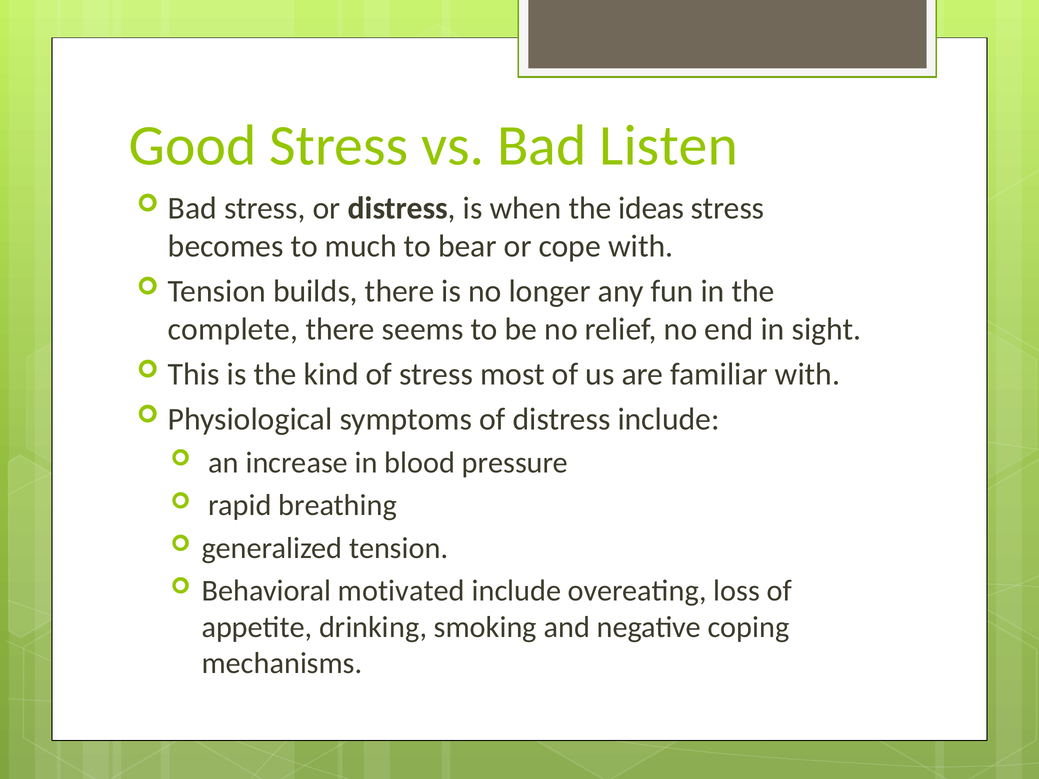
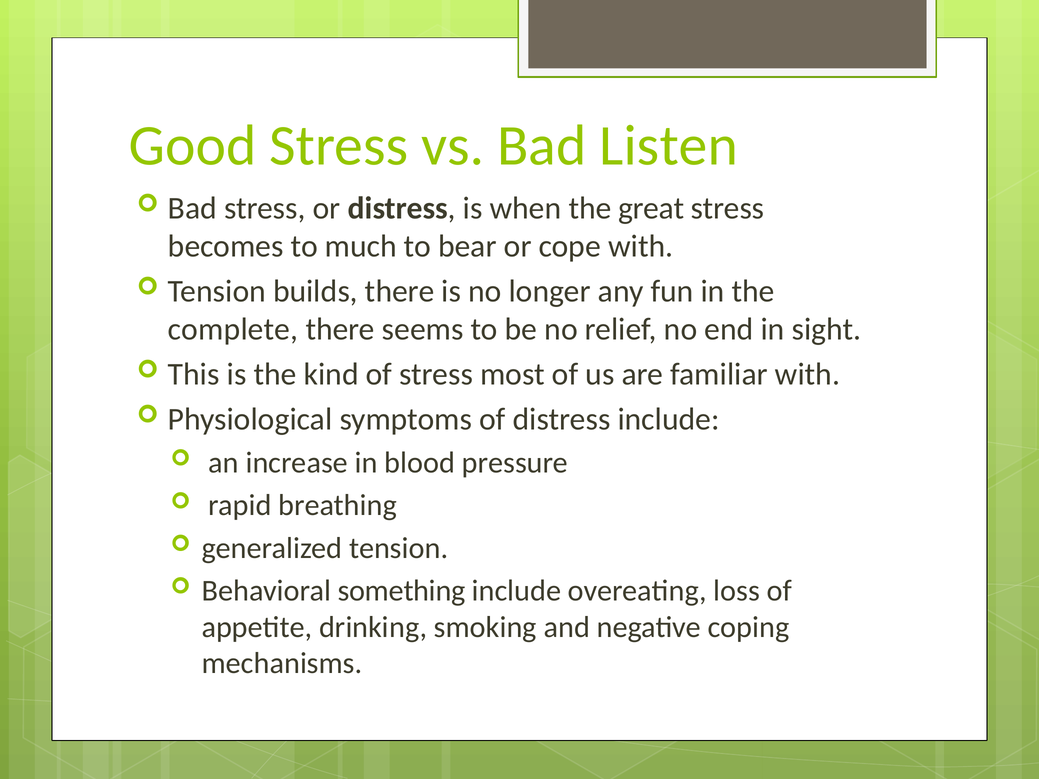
ideas: ideas -> great (651, 208)
motivated: motivated -> something (402, 591)
